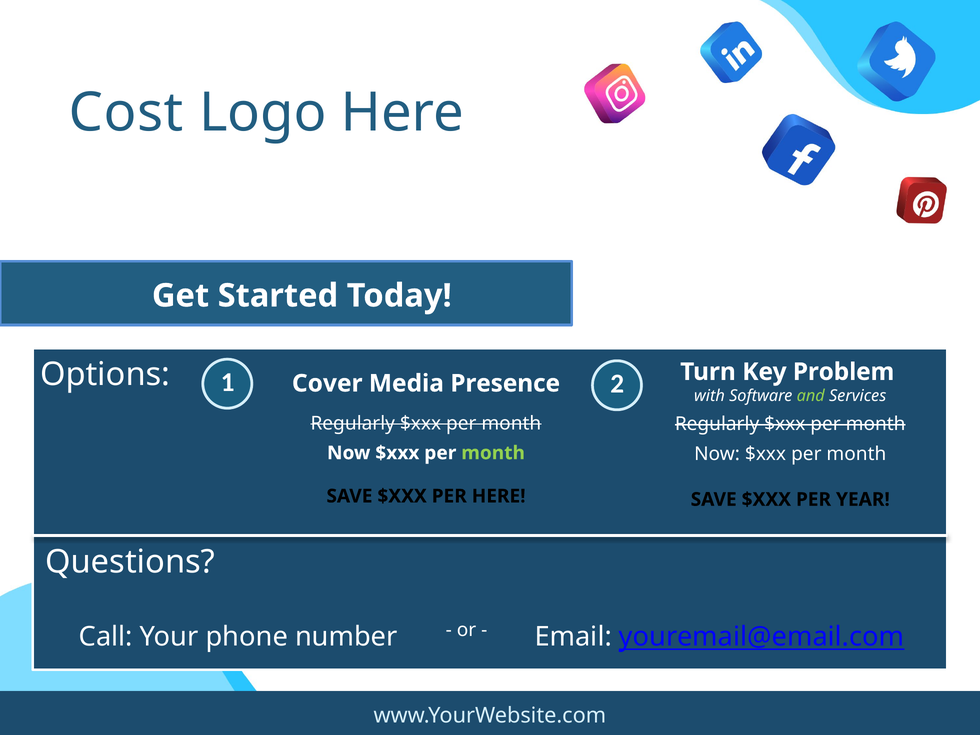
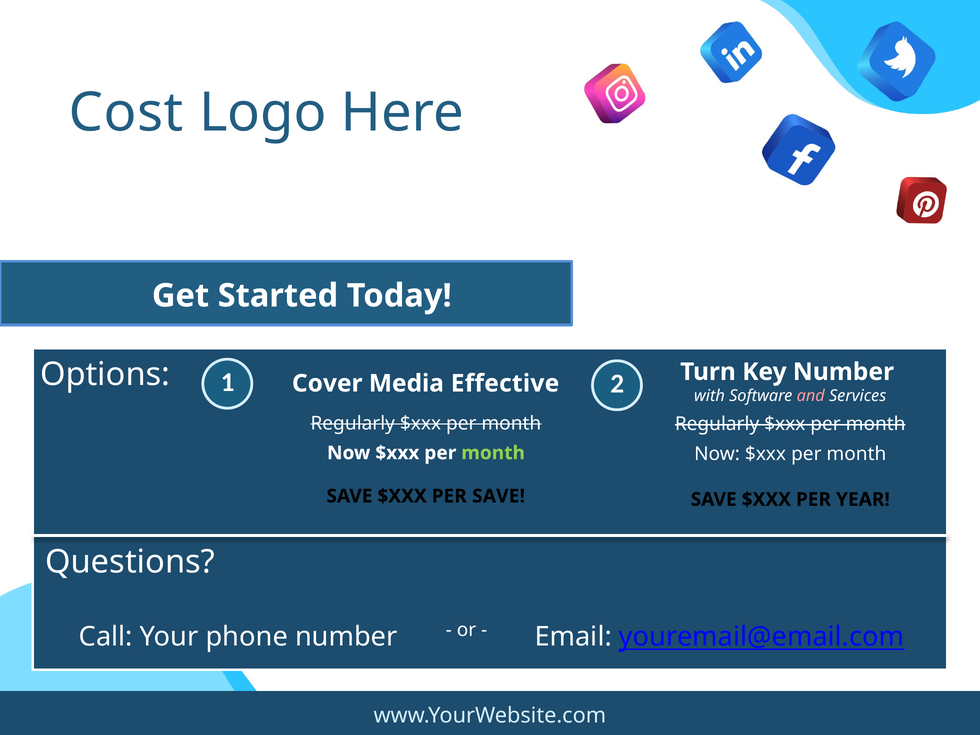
Key Problem: Problem -> Number (843, 372)
Presence: Presence -> Effective (505, 383)
and colour: light green -> pink (811, 396)
PER HERE: HERE -> SAVE (499, 496)
